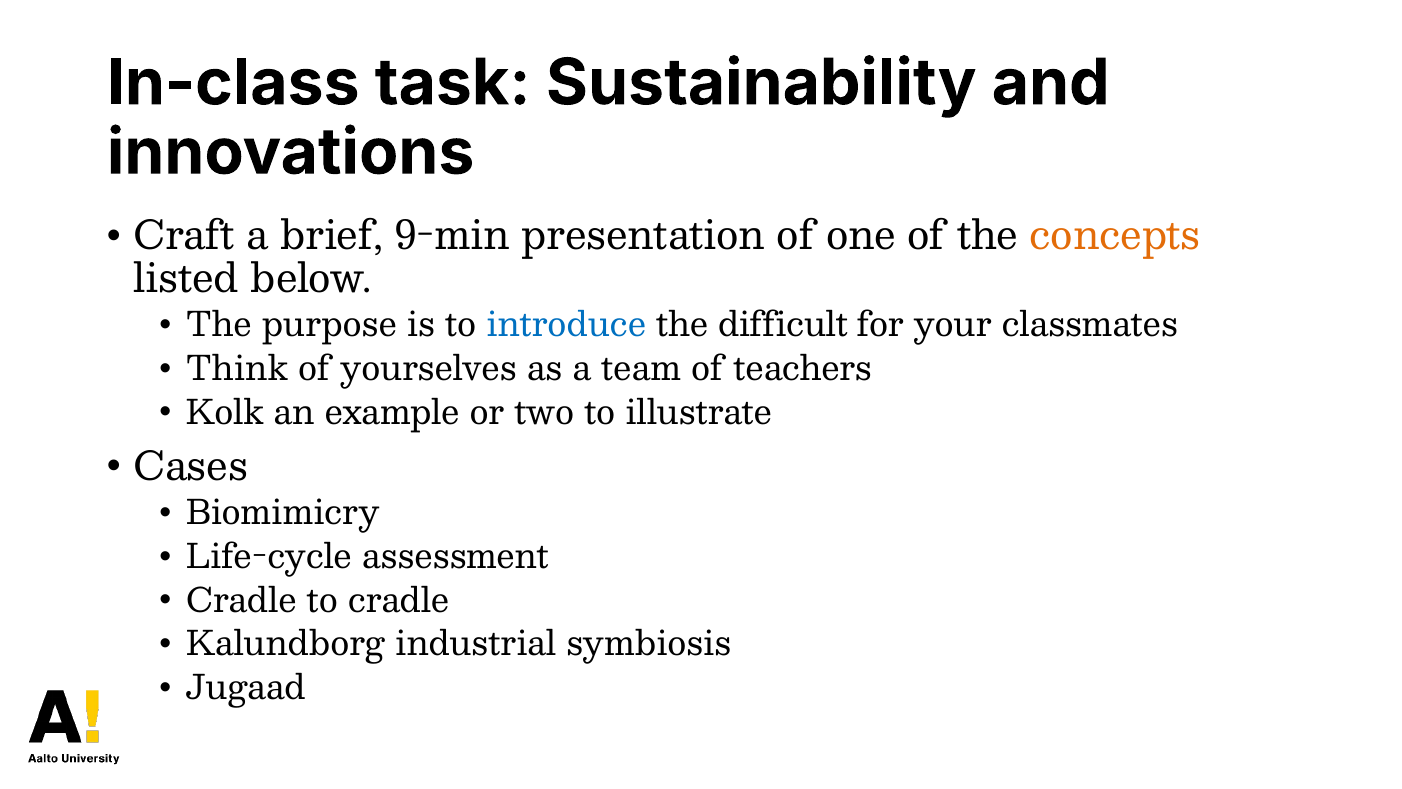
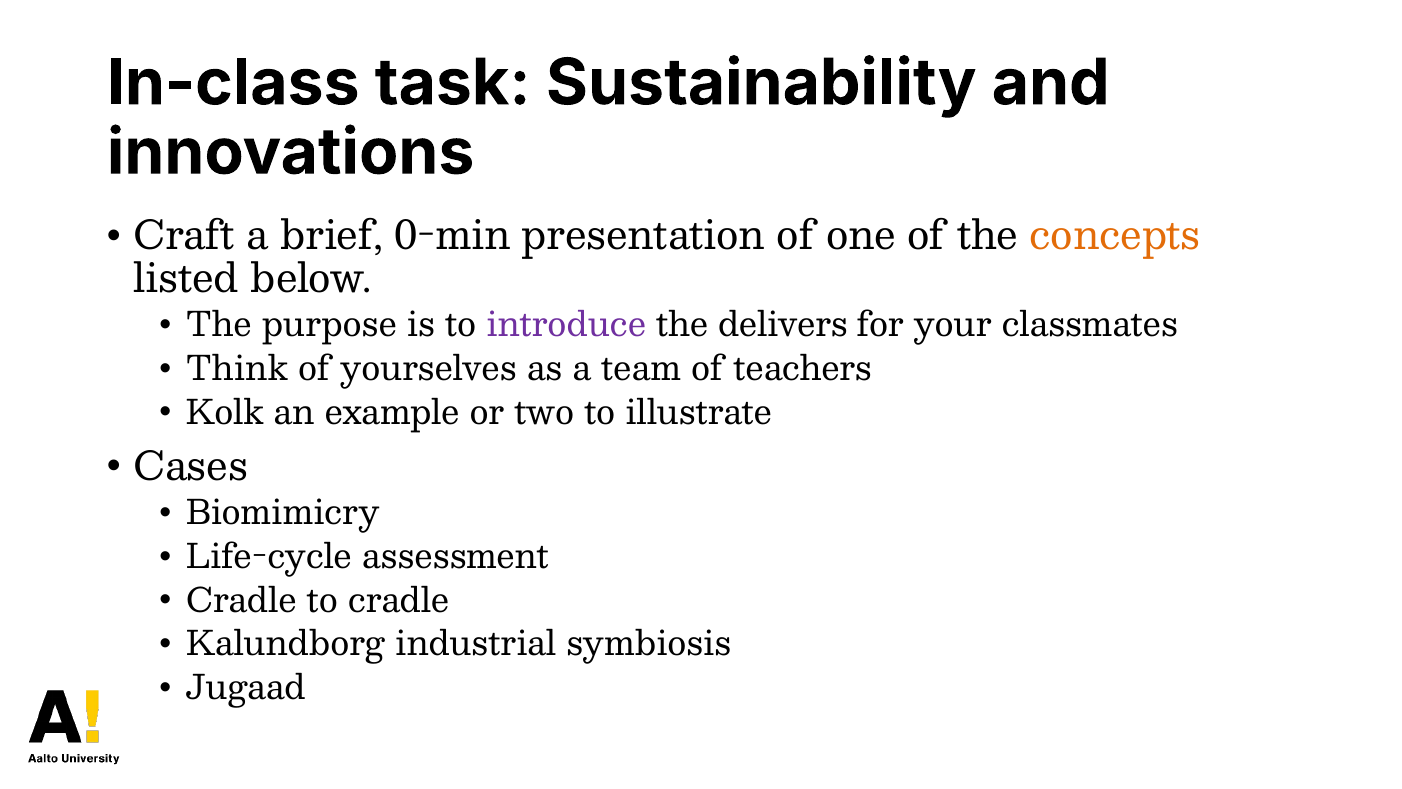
9-min: 9-min -> 0-min (453, 236)
introduce colour: blue -> purple (566, 326)
difficult: difficult -> delivers (783, 326)
